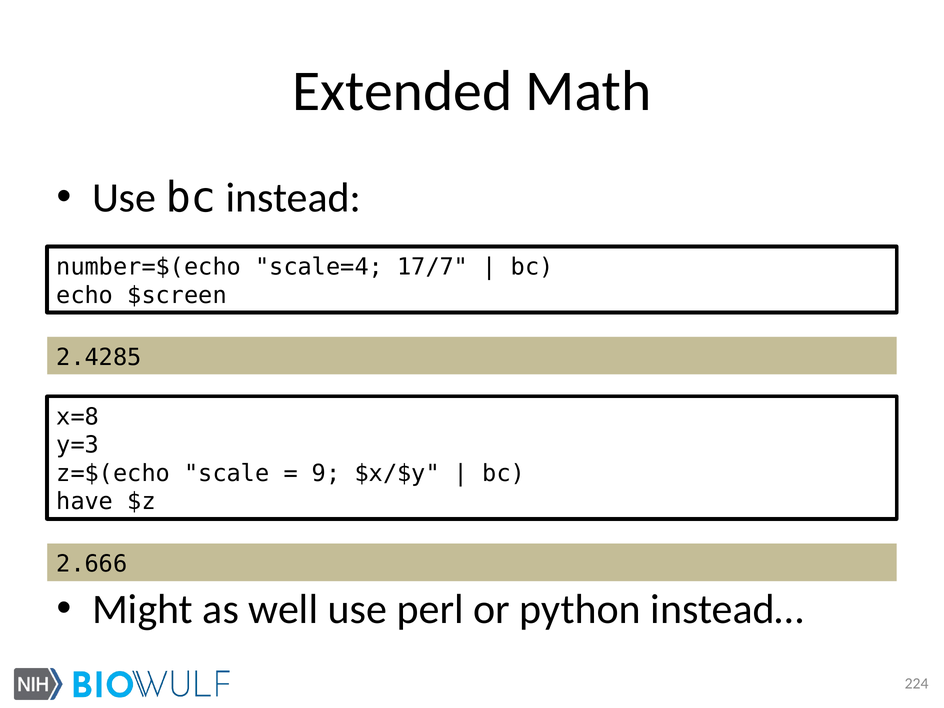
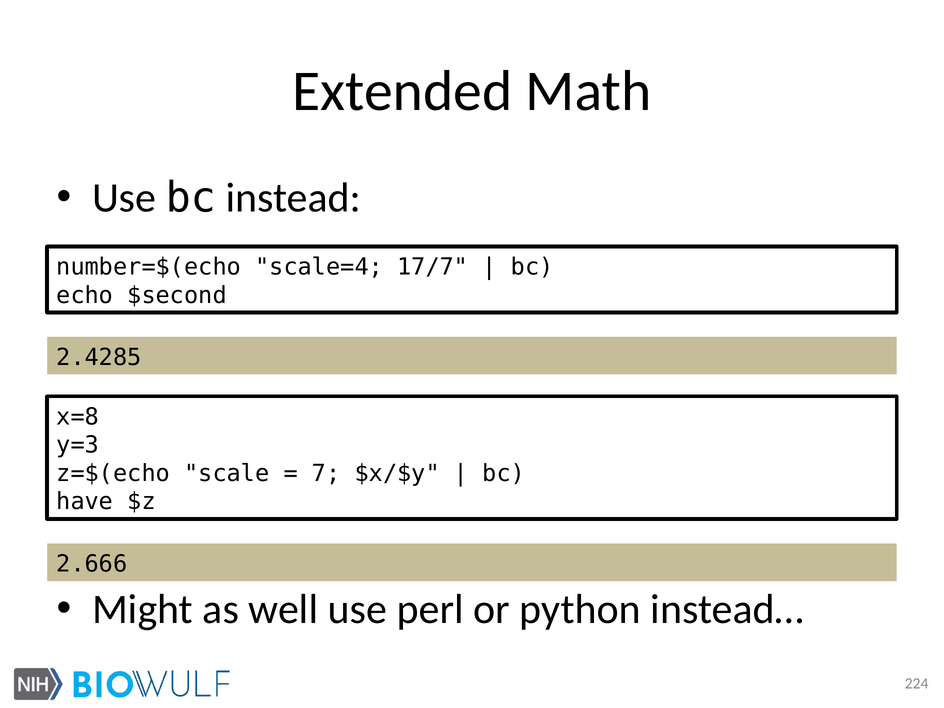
$screen: $screen -> $second (177, 295)
9: 9 -> 7 (326, 473)
